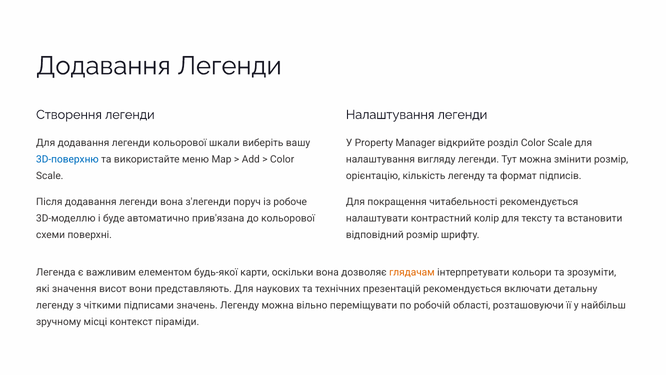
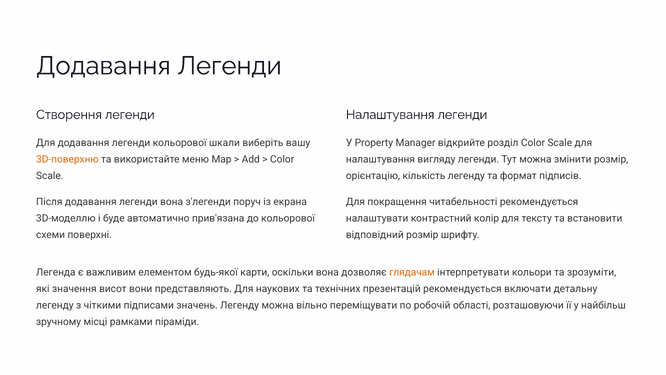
3D-поверхню colour: blue -> orange (67, 159)
робоче: робоче -> екрана (290, 202)
контекст: контекст -> рамками (131, 322)
